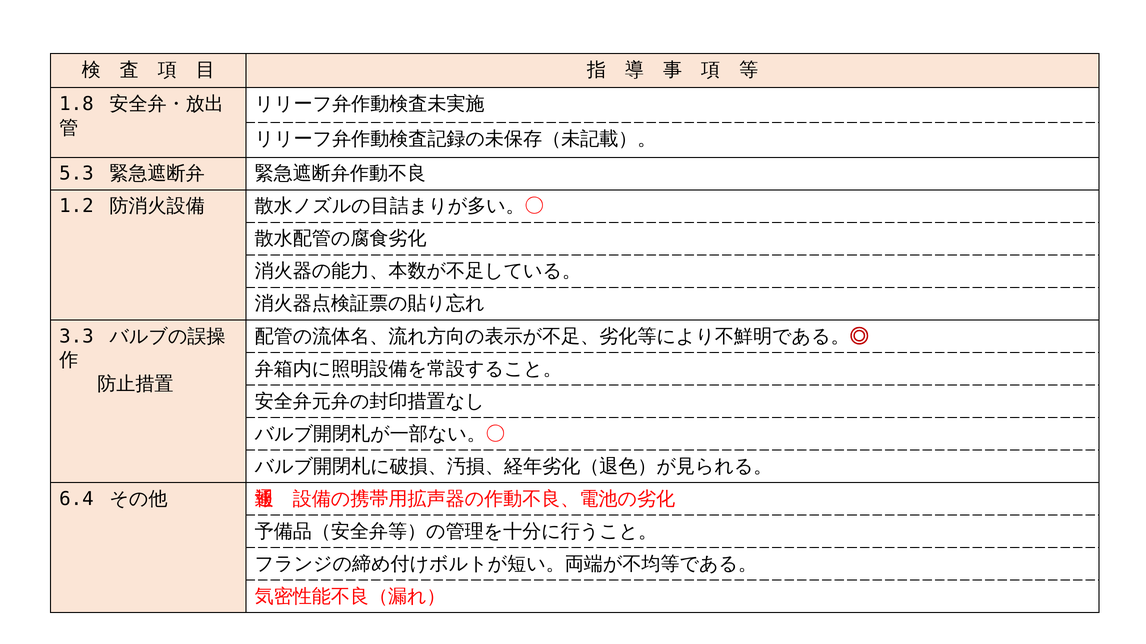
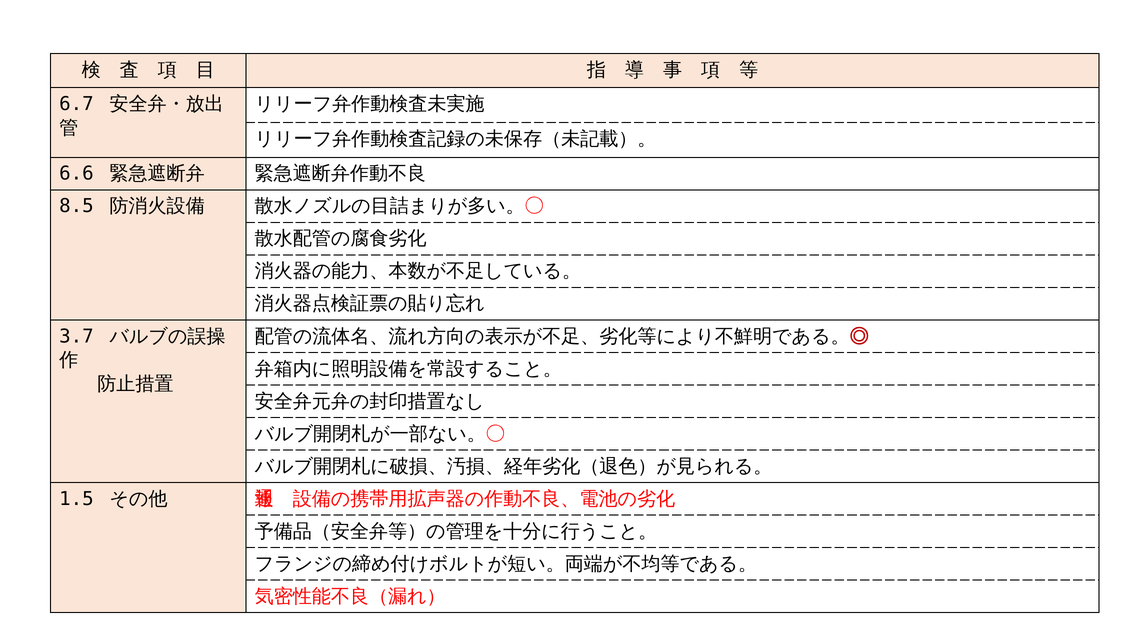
1.8: 1.8 -> 6.7 (76, 104)
5.3: 5.3 -> 6.6 (76, 174)
1.2: 1.2 -> 8.5 (76, 206)
3.3: 3.3 -> 3.7 (76, 337)
6.4: 6.4 -> 1.5 (76, 499)
